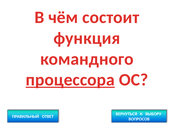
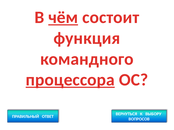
чём underline: none -> present (63, 17)
